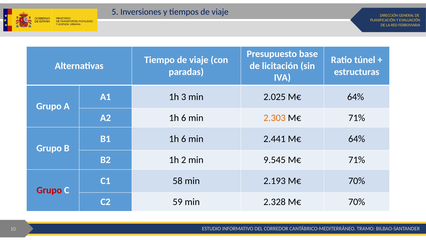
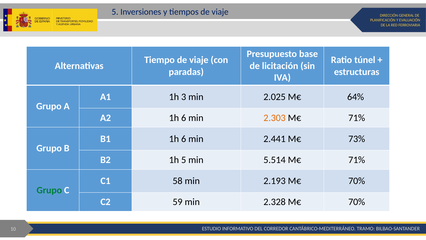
2.441 M€ 64%: 64% -> 73% (357, 139)
1h 2: 2 -> 5 (184, 160)
9.545: 9.545 -> 5.514 (275, 160)
Grupo colour: red -> green (49, 190)
